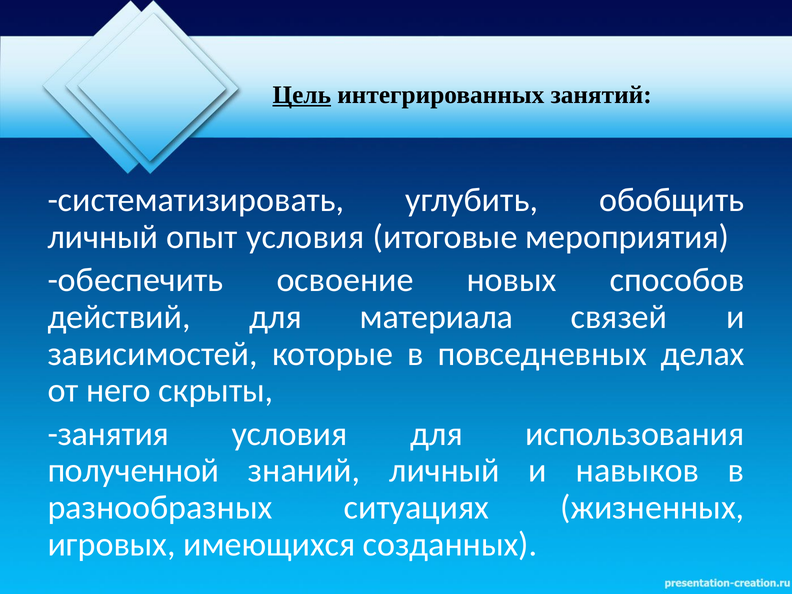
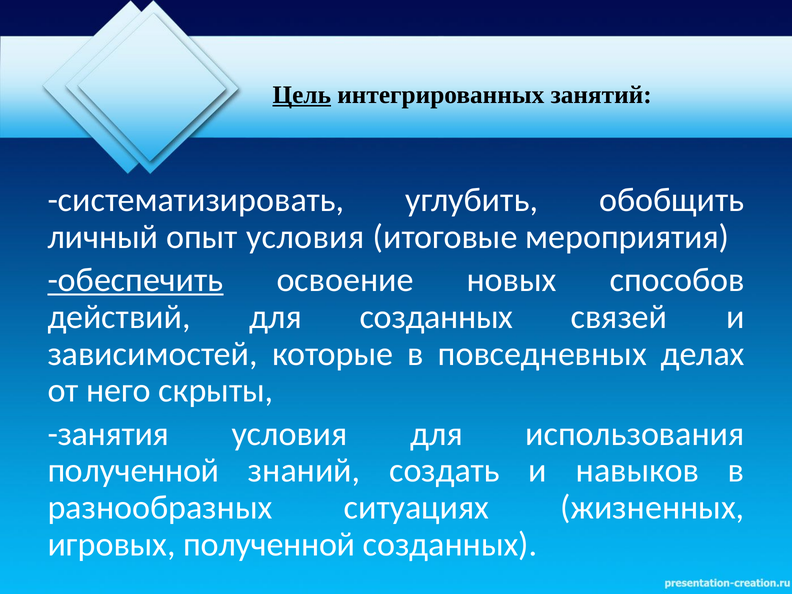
обеспечить underline: none -> present (136, 280)
для материала: материала -> созданных (437, 317)
знаний личный: личный -> создать (445, 471)
игровых имеющихся: имеющихся -> полученной (269, 544)
